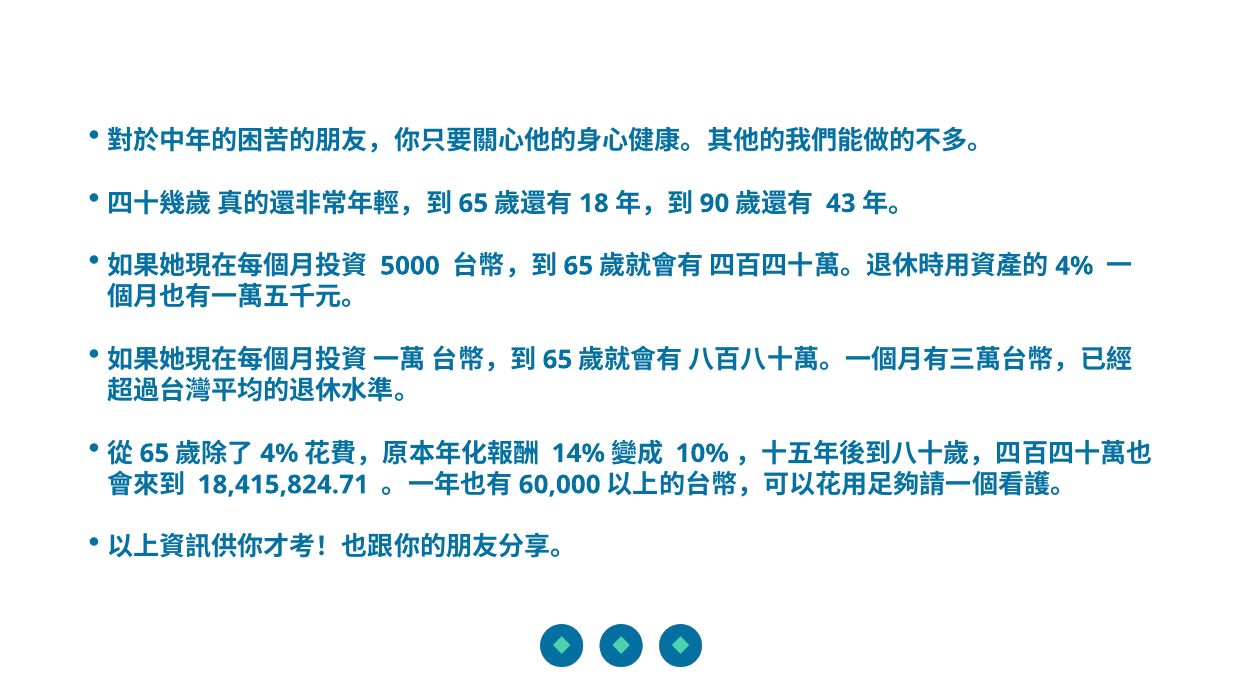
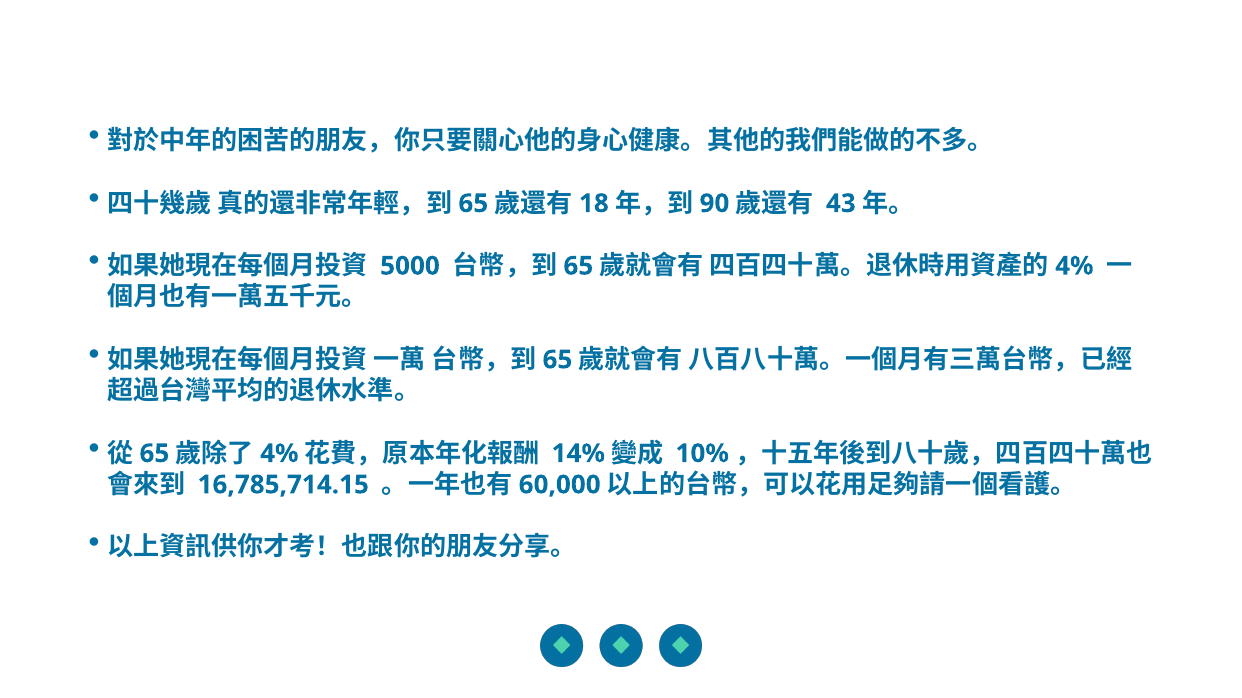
18,415,824.71: 18,415,824.71 -> 16,785,714.15 (283, 485)
